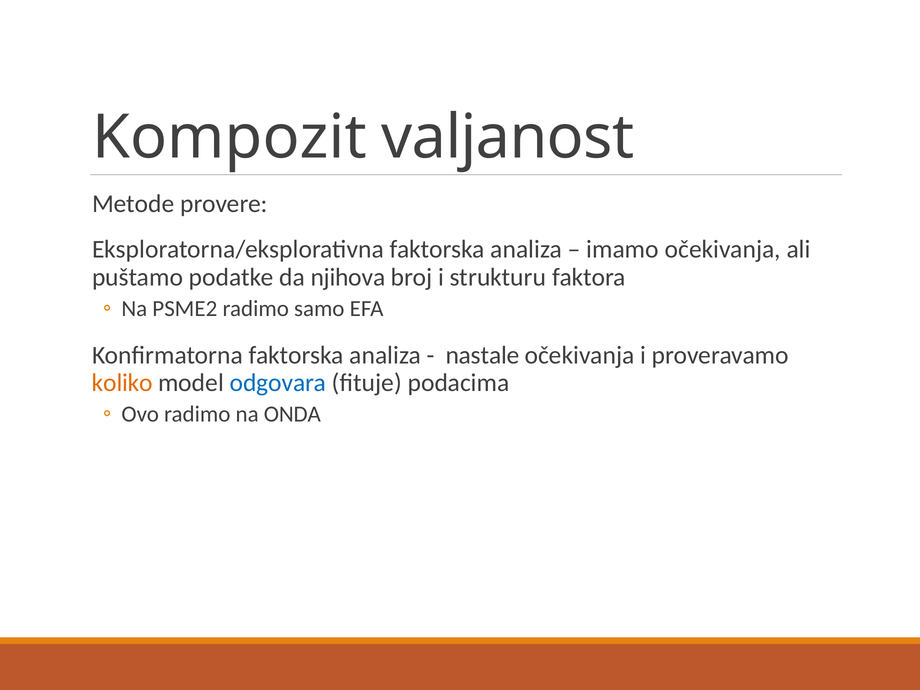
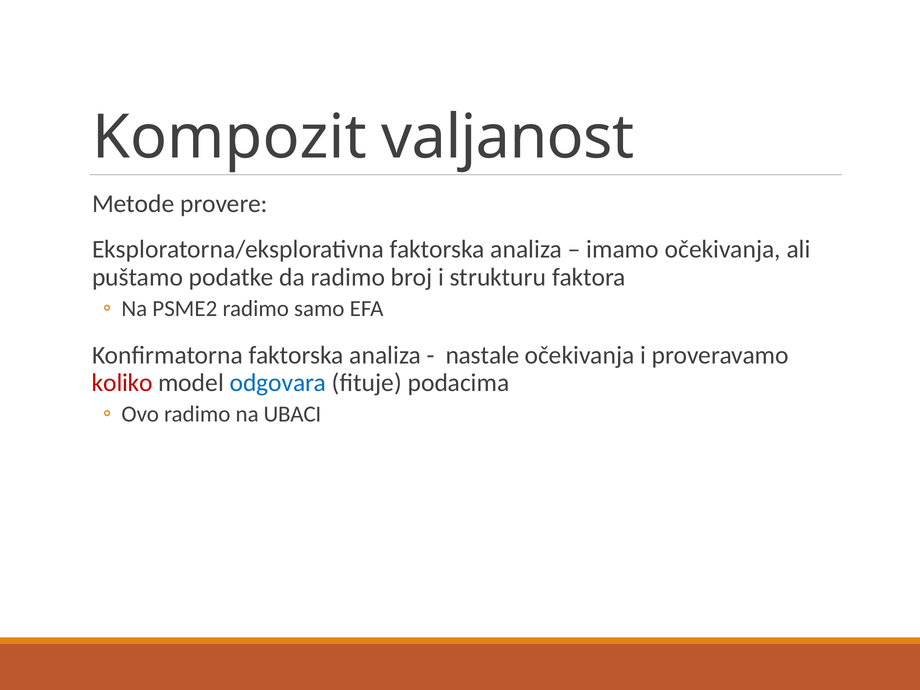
da njihova: njihova -> radimo (348, 277)
koliko colour: orange -> red (122, 383)
ONDA: ONDA -> UBACI (292, 414)
